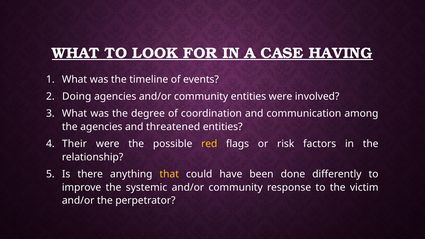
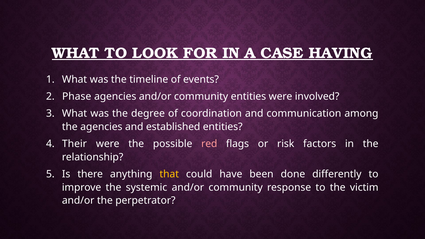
Doing: Doing -> Phase (77, 97)
threatened: threatened -> established (173, 127)
red colour: yellow -> pink (209, 144)
